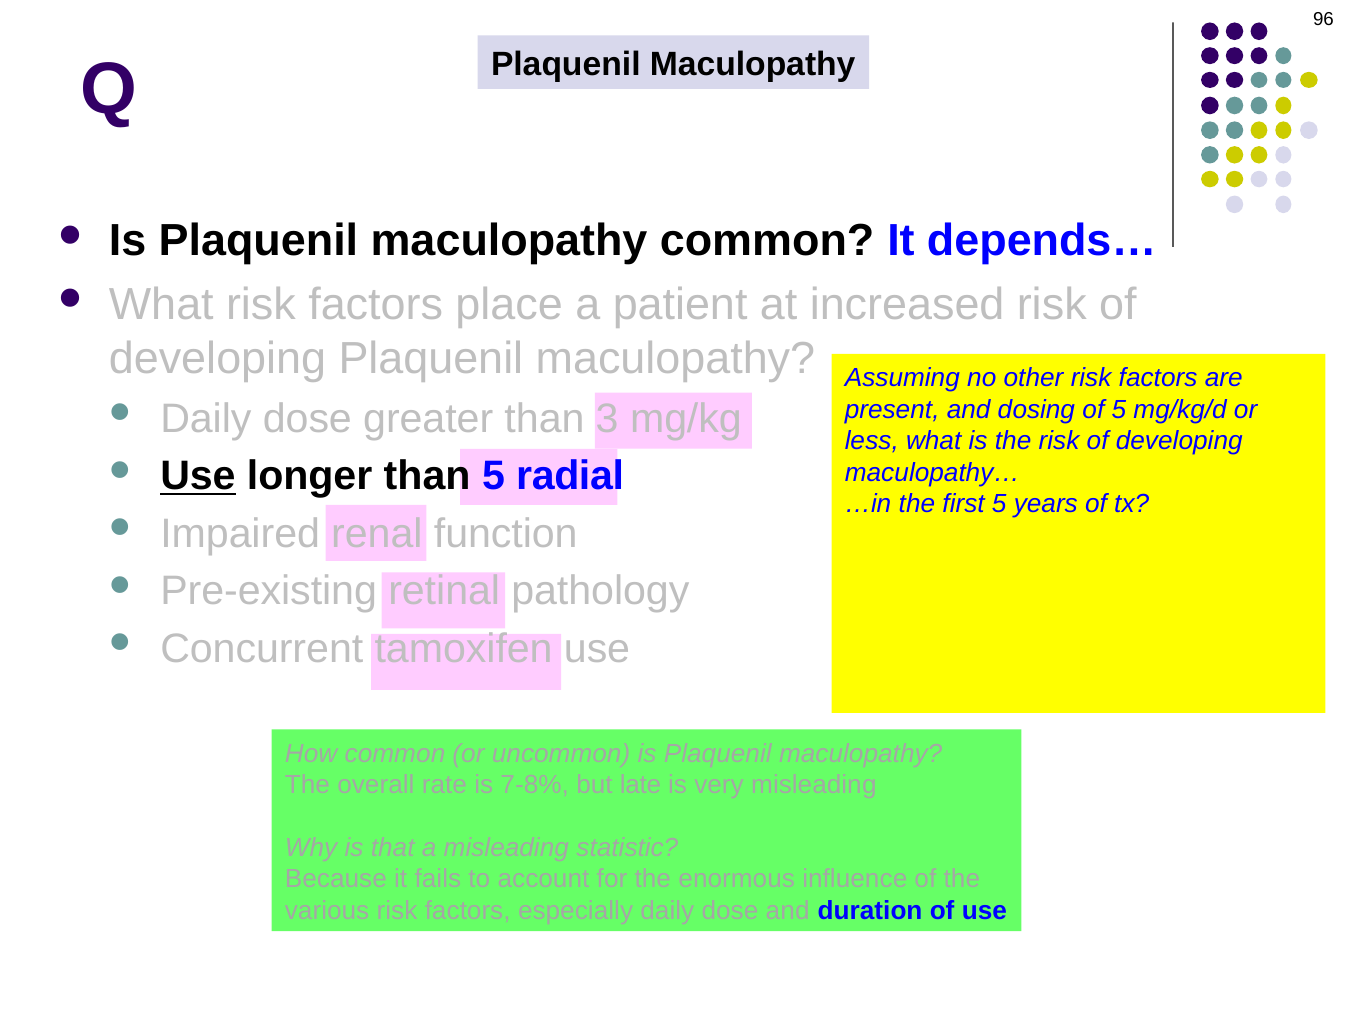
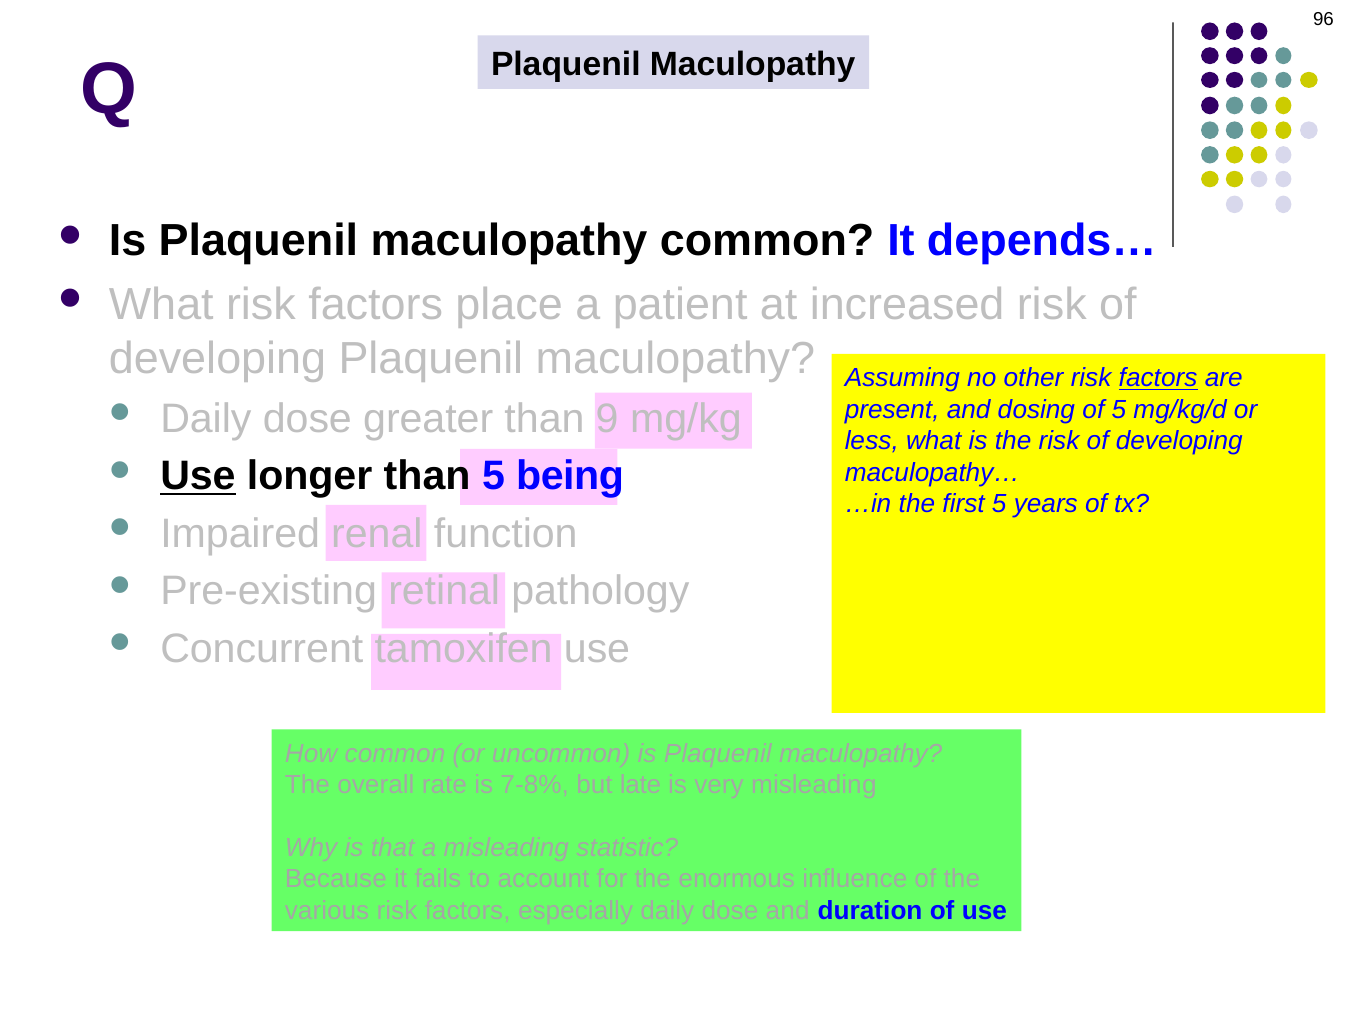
factors underline: none -> present (1158, 378)
3: 3 -> 9 (607, 419)
radial: radial -> being (570, 476)
